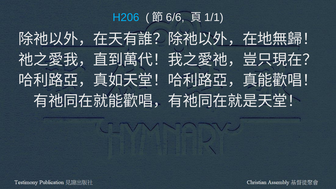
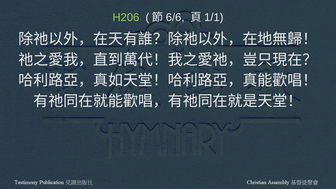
H206 colour: light blue -> light green (126, 18)
